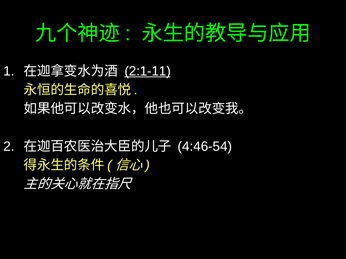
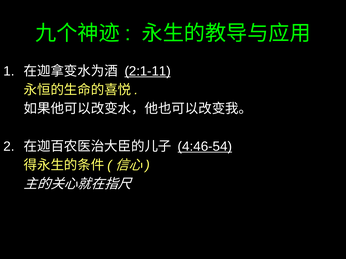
4:46-54 underline: none -> present (205, 147)
